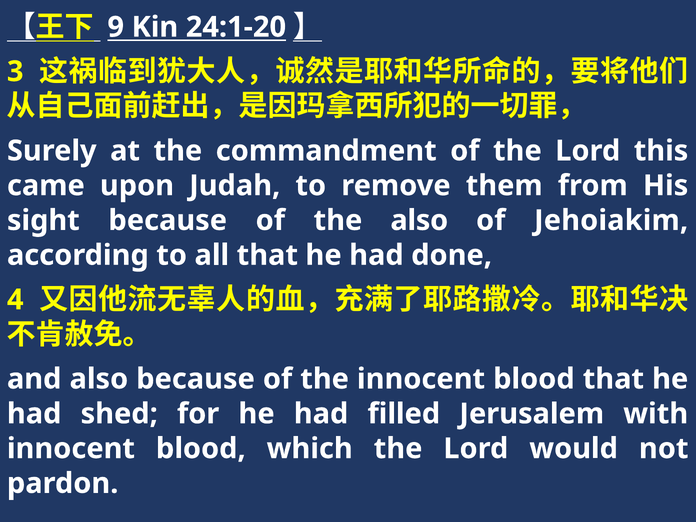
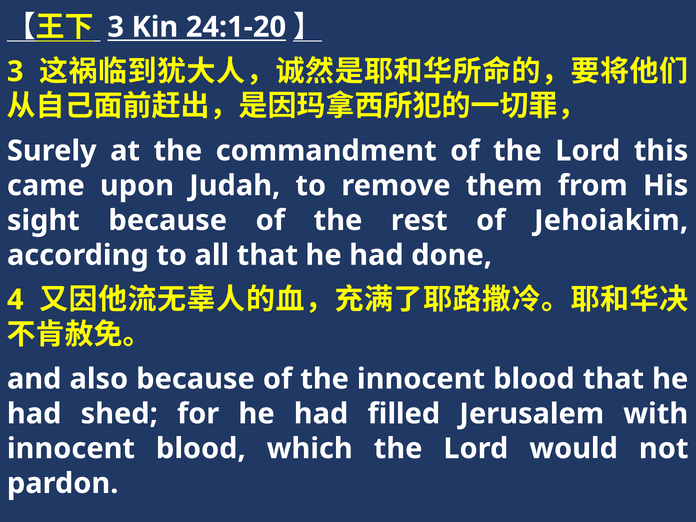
9: 9 -> 3 (116, 27)
the also: also -> rest (419, 220)
